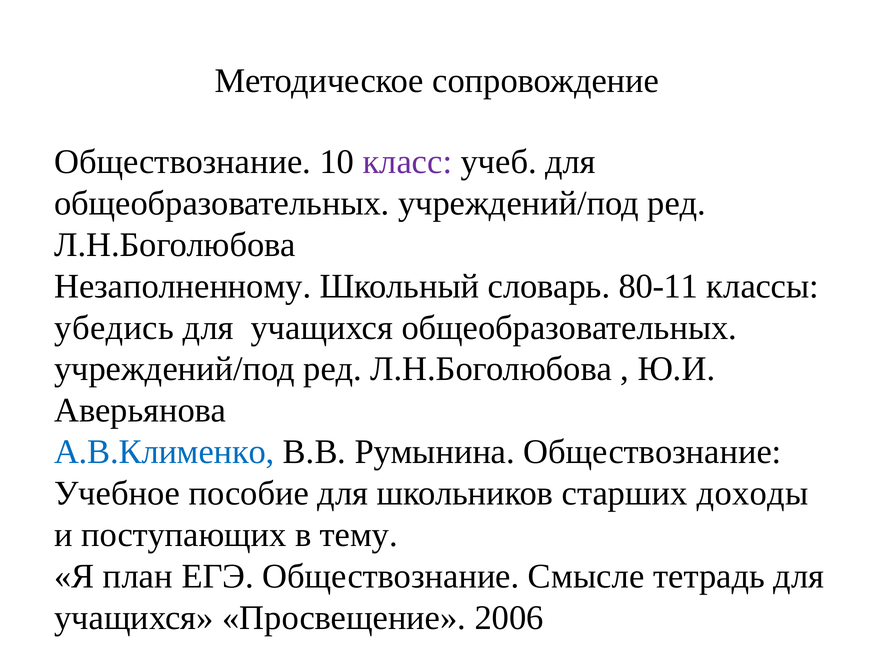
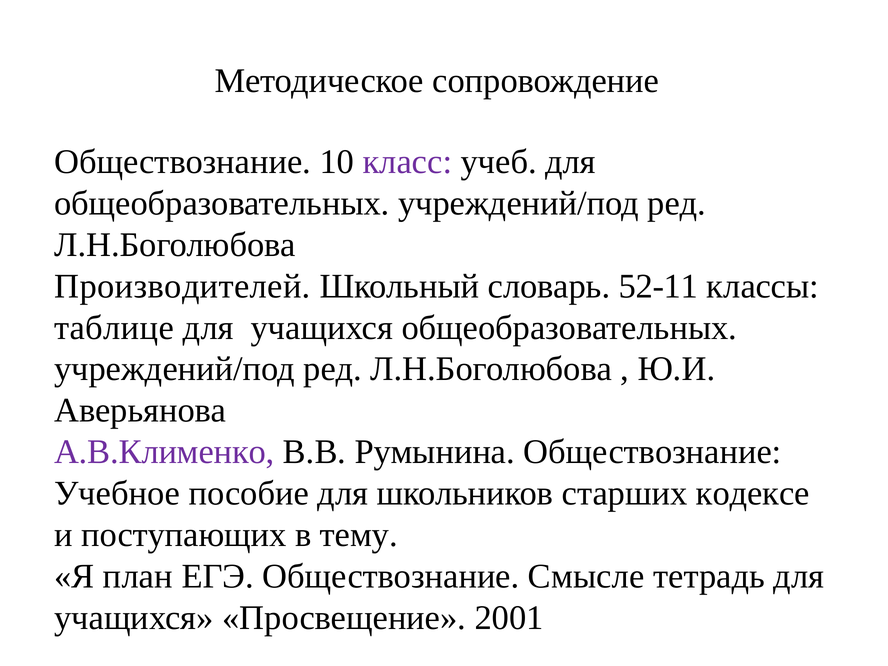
Незаполненному: Незаполненному -> Производителей (182, 286)
80-11: 80-11 -> 52-11 (659, 286)
убедись: убедись -> таблице (114, 328)
А.В.Клименко colour: blue -> purple (164, 452)
доходы: доходы -> кодексе (753, 493)
2006: 2006 -> 2001 (509, 618)
